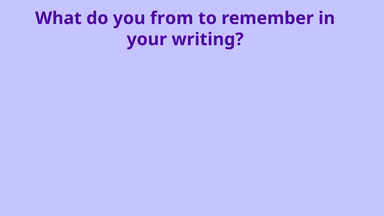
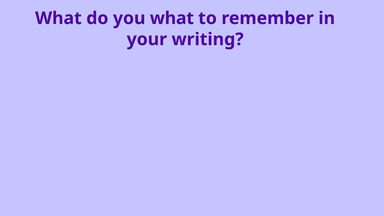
you from: from -> what (172, 18)
